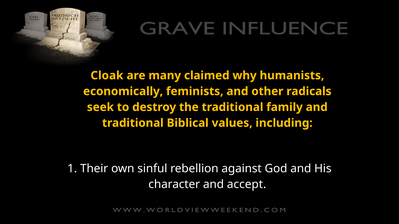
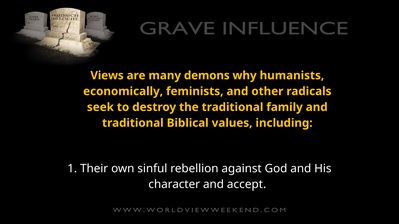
Cloak: Cloak -> Views (107, 76)
claimed: claimed -> demons (207, 76)
